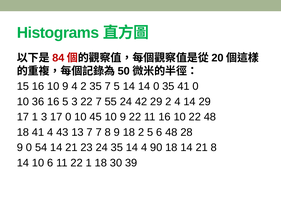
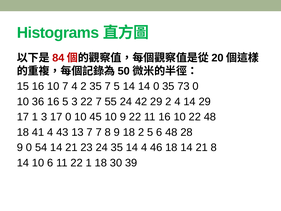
16 10 9: 9 -> 7 (65, 86)
35 41: 41 -> 73 (184, 86)
90: 90 -> 46 (156, 147)
